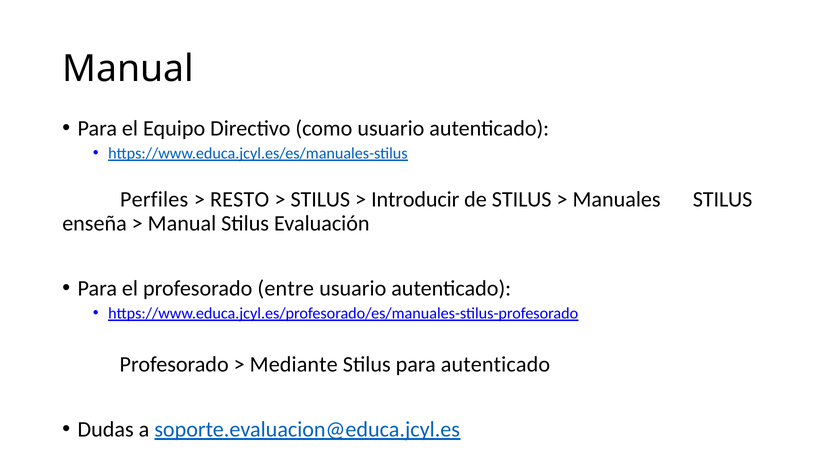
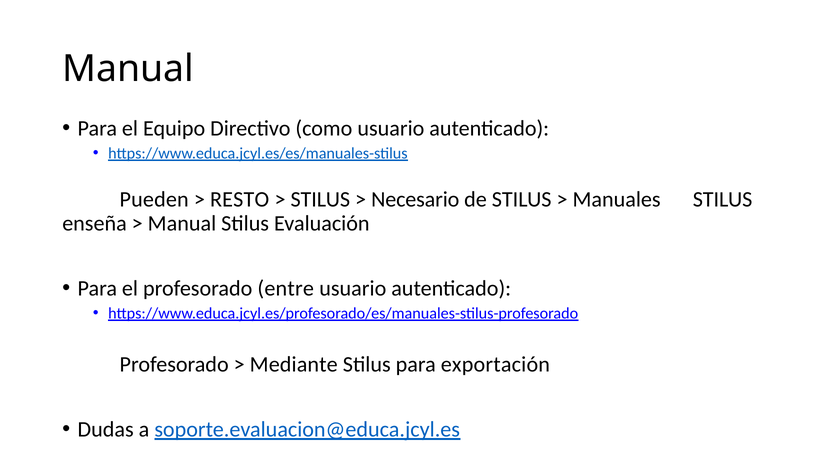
Perfiles: Perfiles -> Pueden (154, 199)
Introducir: Introducir -> Necesario (415, 199)
para autenticado: autenticado -> exportación (495, 364)
